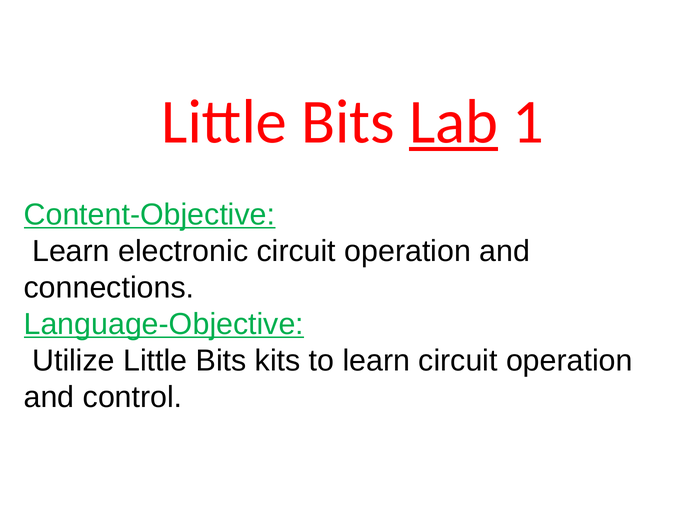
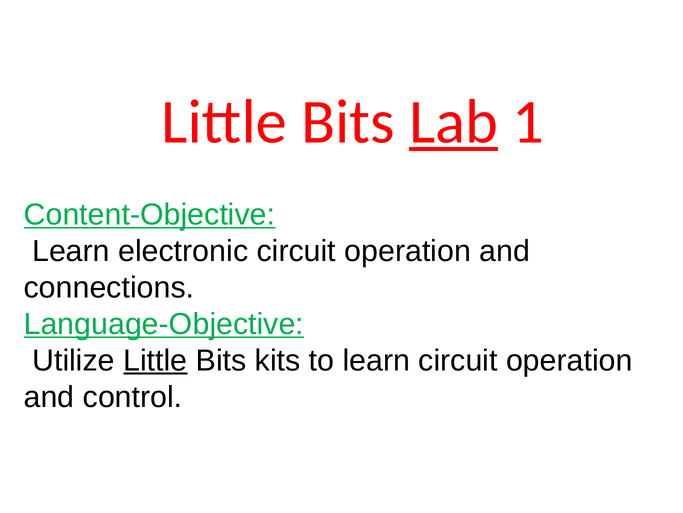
Little underline: none -> present (155, 360)
